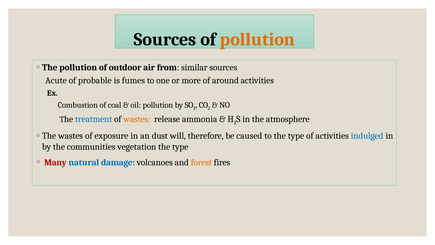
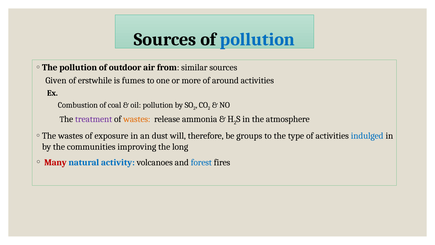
pollution colour: orange -> blue (257, 39)
Acute: Acute -> Given (56, 81)
probable: probable -> erstwhile (95, 81)
treatment colour: blue -> purple (94, 119)
caused: caused -> groups (249, 136)
vegetation: vegetation -> improving (137, 147)
type: type -> long (180, 147)
damage: damage -> activity (118, 162)
forest colour: orange -> blue (201, 162)
